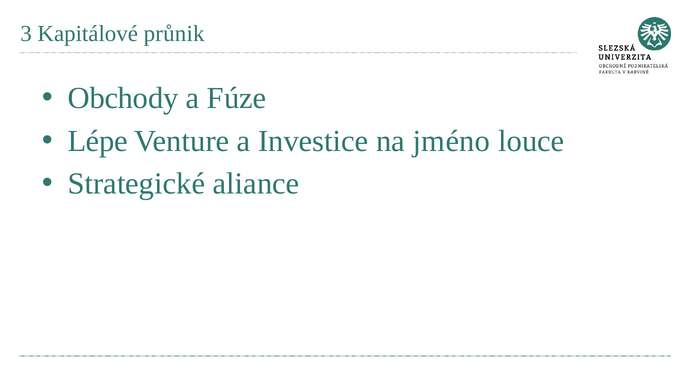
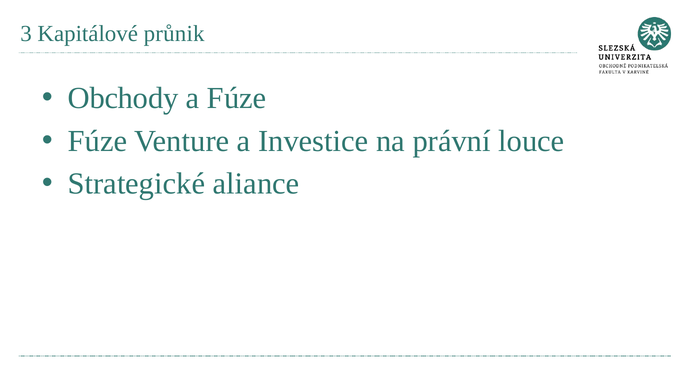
Lépe: Lépe -> Fúze (97, 141)
jméno: jméno -> právní (452, 141)
